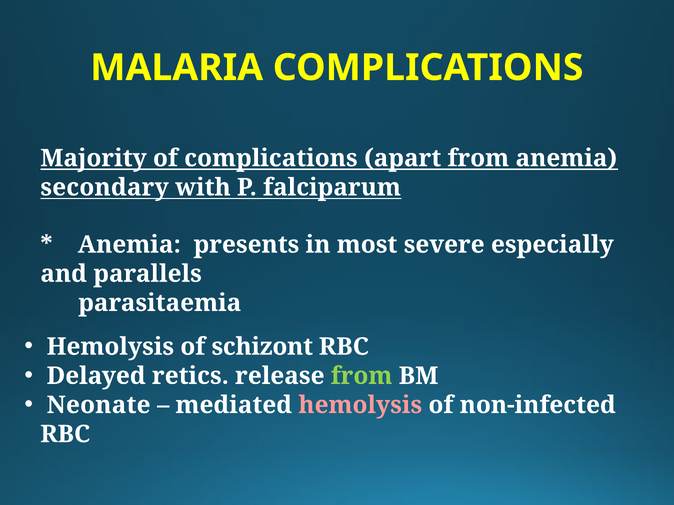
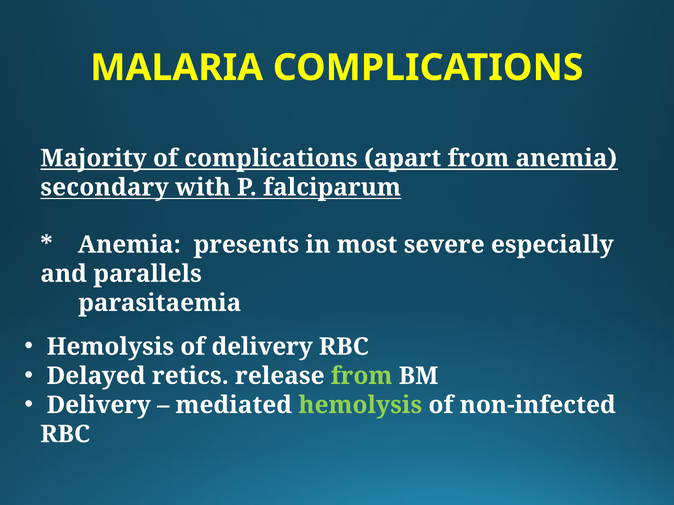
of schizont: schizont -> delivery (262, 347)
Neonate: Neonate -> Delivery (99, 405)
hemolysis colour: pink -> light green (360, 405)
